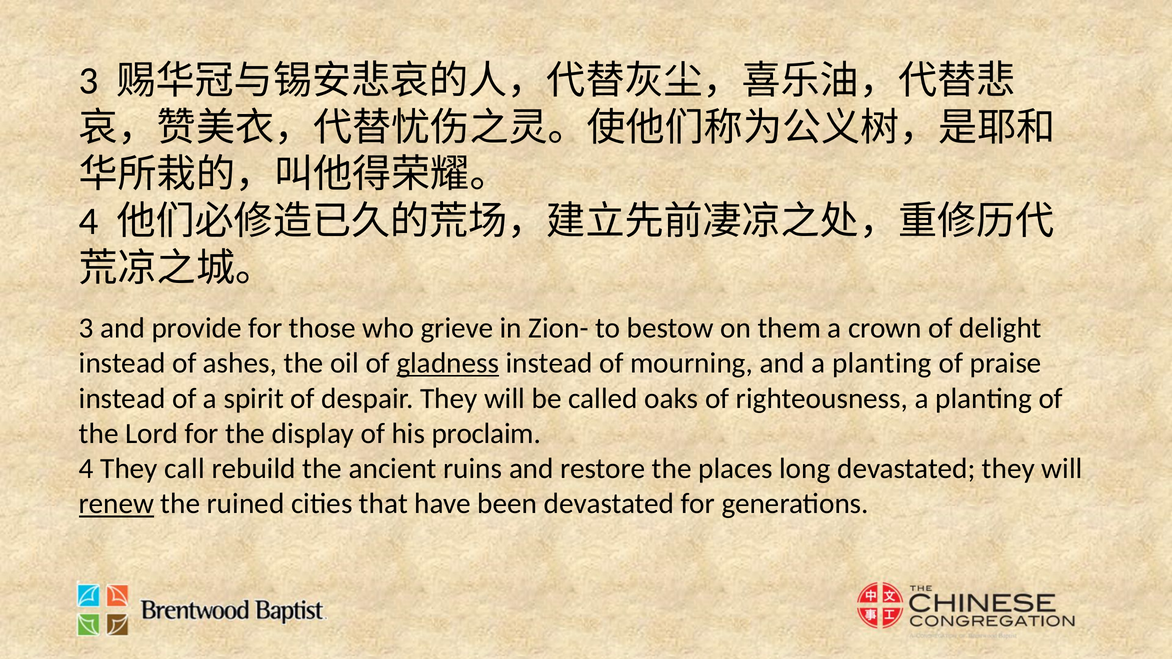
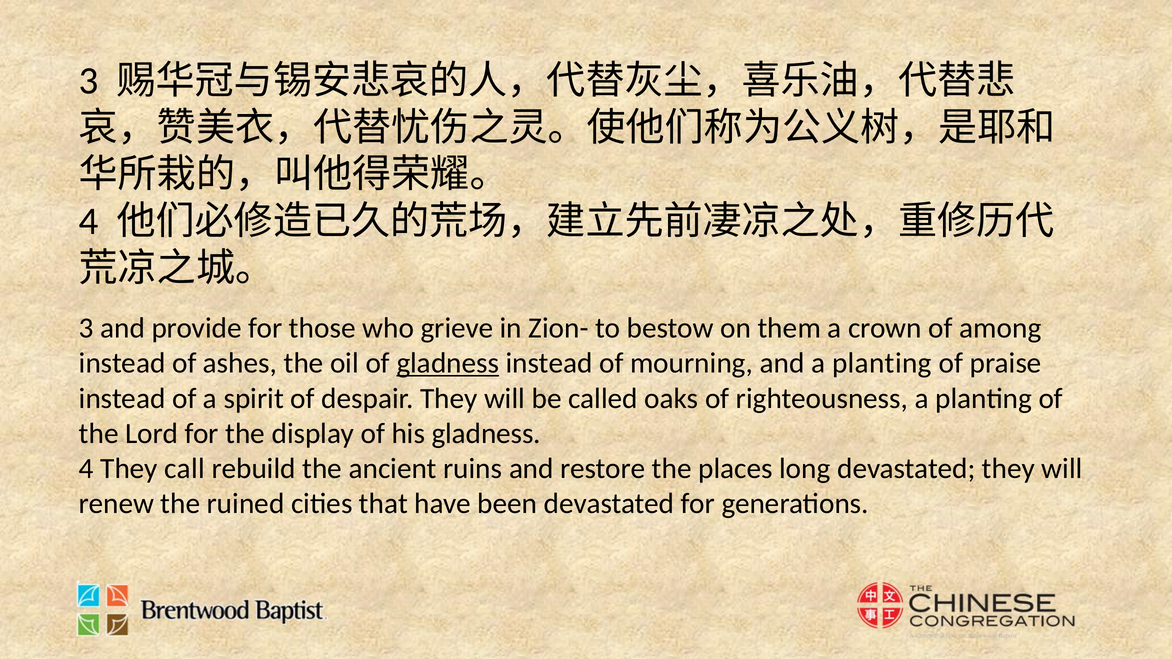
delight: delight -> among (1001, 328)
his proclaim: proclaim -> gladness (486, 434)
renew underline: present -> none (116, 504)
